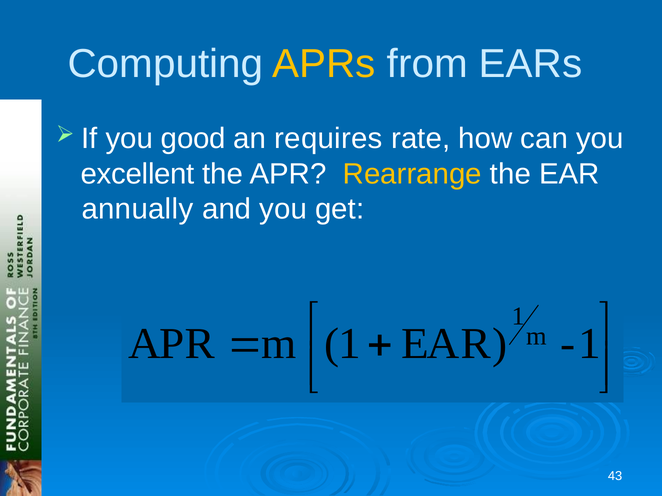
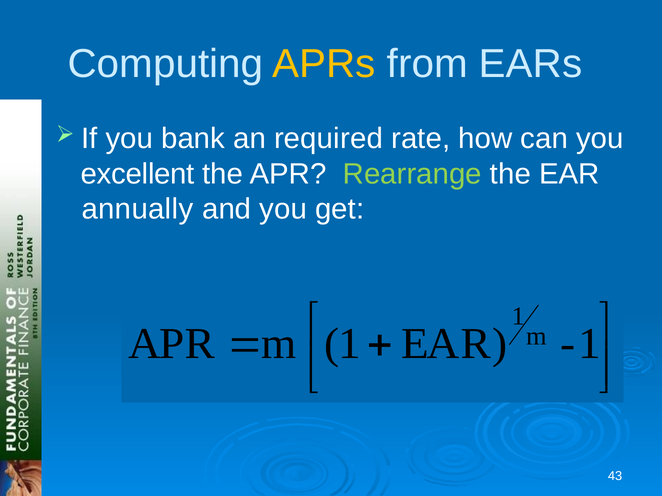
good: good -> bank (193, 139)
requires: requires -> required (329, 139)
Rearrange colour: yellow -> light green (412, 174)
